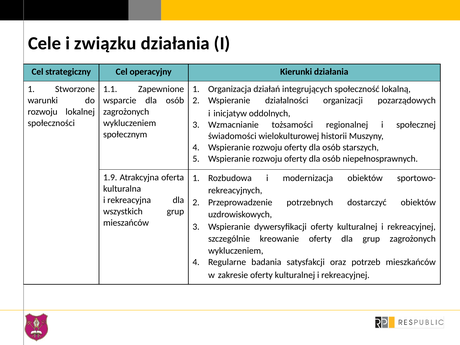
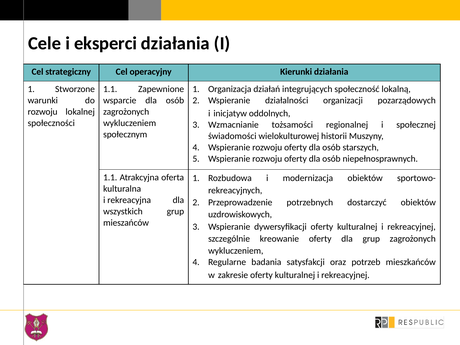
związku: związku -> eksperci (106, 43)
1.9: 1.9 -> 1.1 (110, 177)
